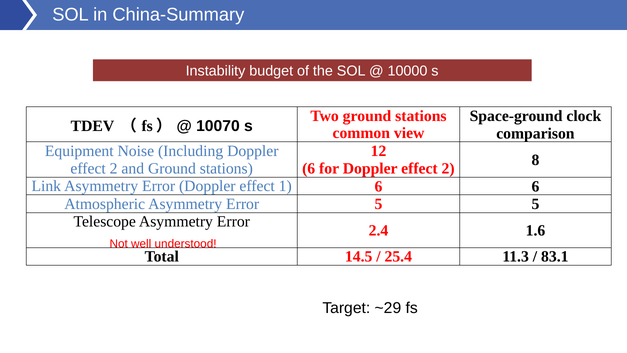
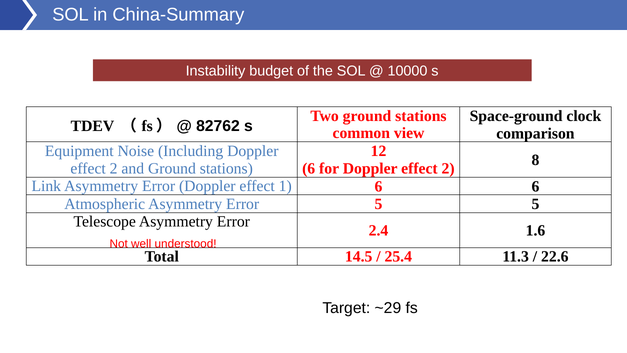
10070: 10070 -> 82762 (218, 126)
83.1: 83.1 -> 22.6 (555, 257)
